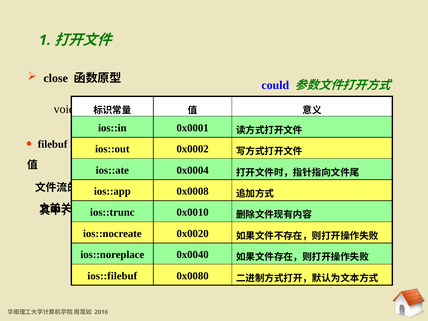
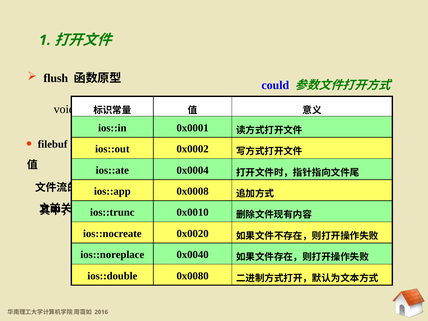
close: close -> flush (56, 78)
ios::filebuf: ios::filebuf -> ios::double (112, 276)
